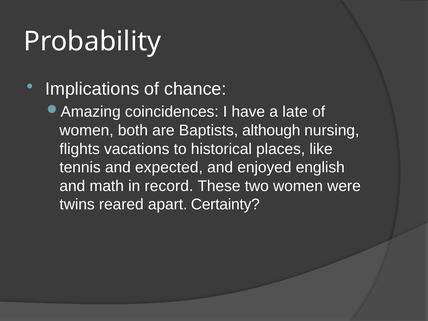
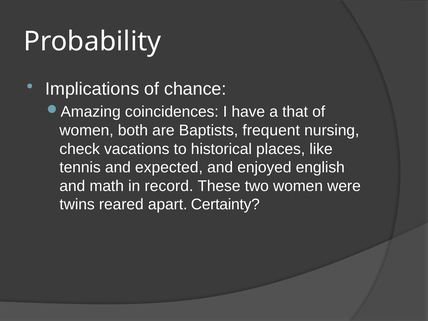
late: late -> that (295, 112)
although: although -> frequent (271, 130)
flights: flights -> check (80, 149)
